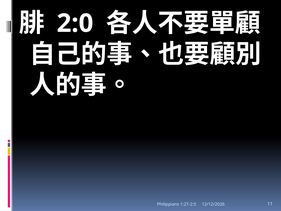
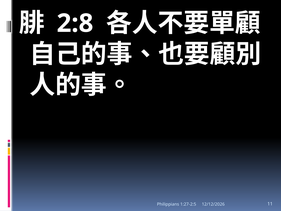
2:0: 2:0 -> 2:8 (75, 23)
